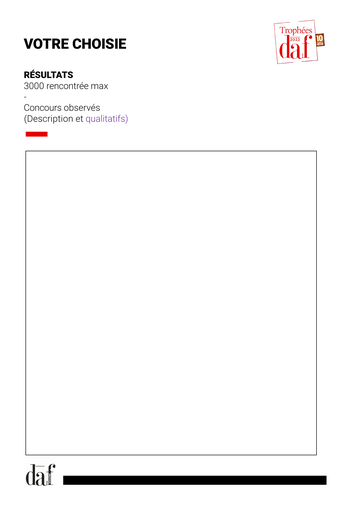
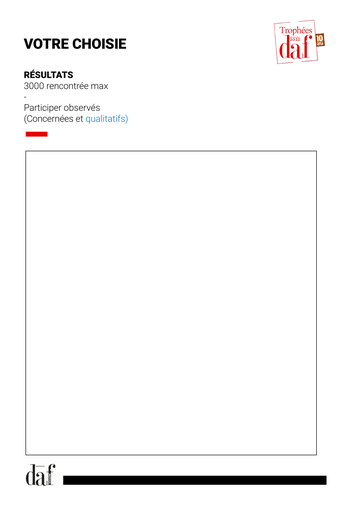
Concours: Concours -> Participer (43, 108)
Description: Description -> Concernées (49, 119)
qualitatifs colour: purple -> blue (107, 119)
